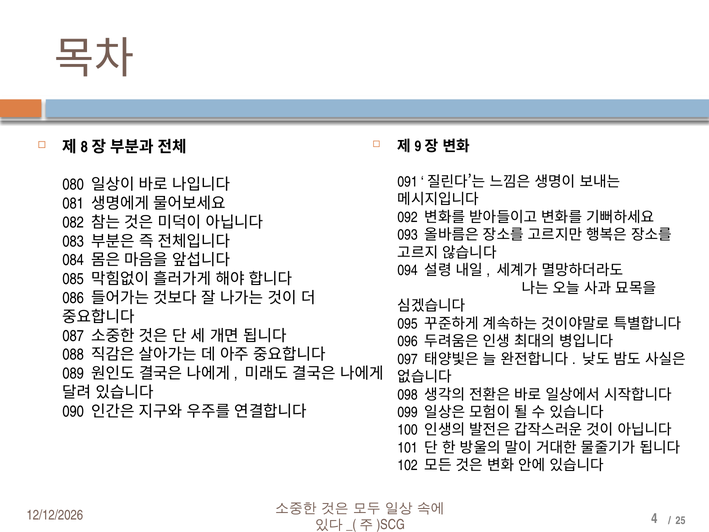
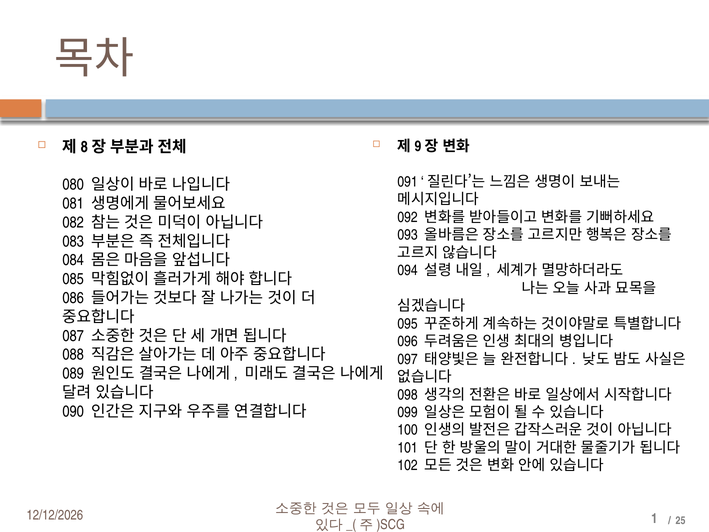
4: 4 -> 1 (654, 518)
